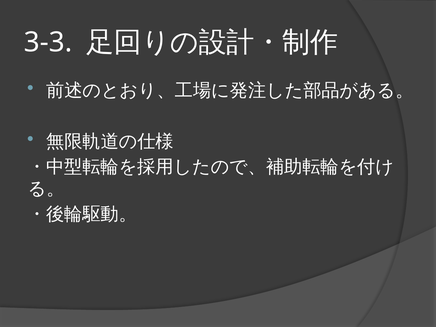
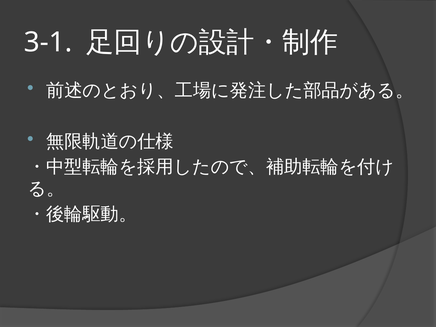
3-3: 3-3 -> 3-1 (48, 42)
